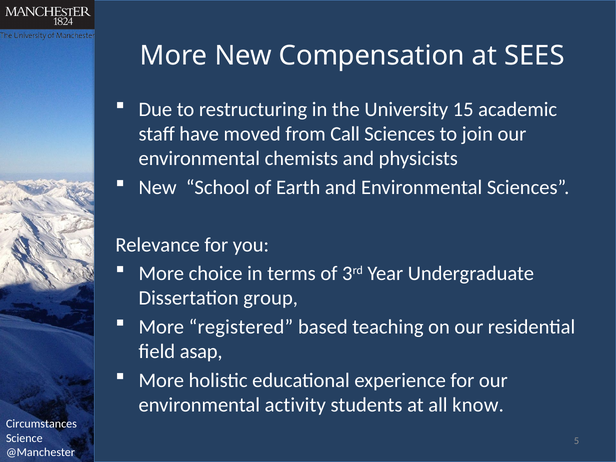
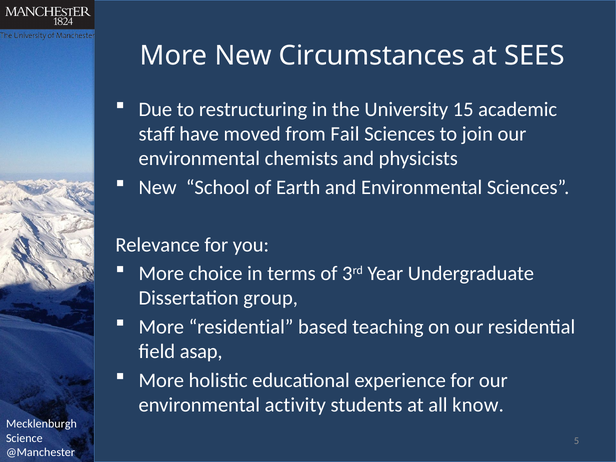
Compensation: Compensation -> Circumstances (372, 56)
Call: Call -> Fail (345, 134)
More registered: registered -> residential (241, 327)
Circumstances: Circumstances -> Mecklenburgh (41, 424)
